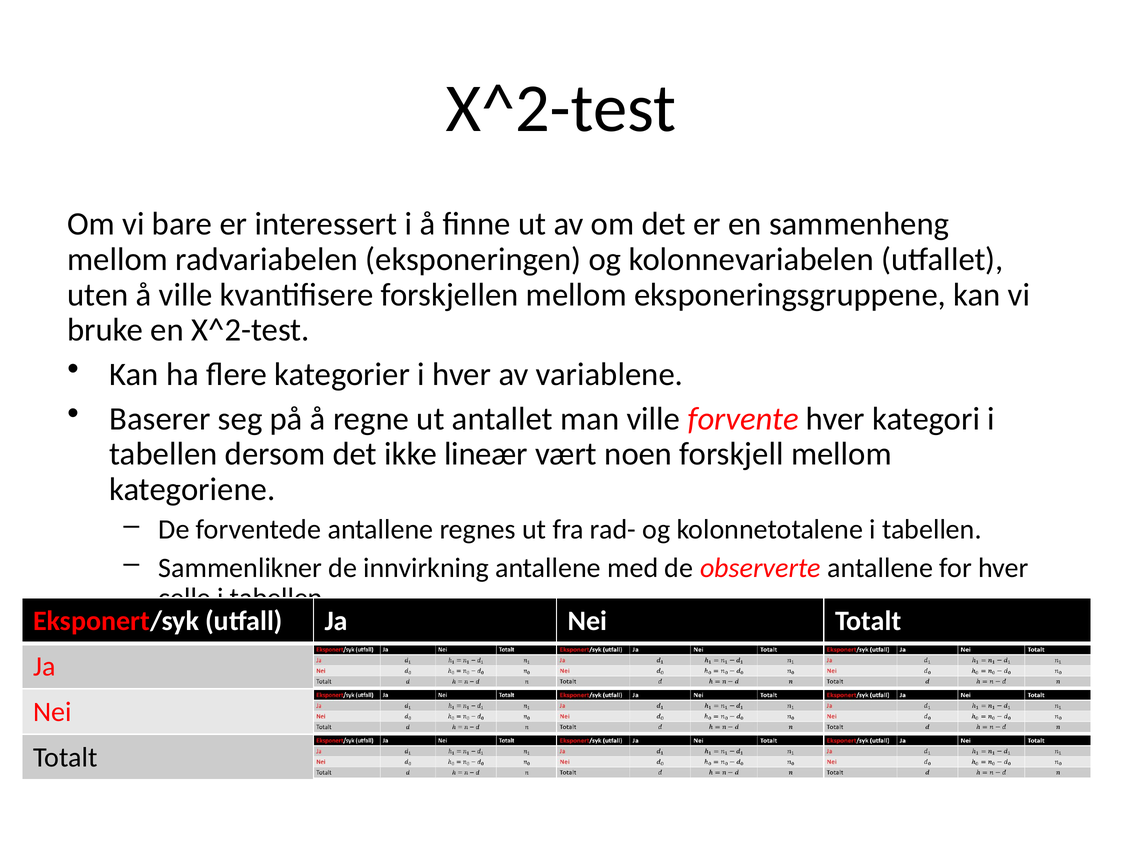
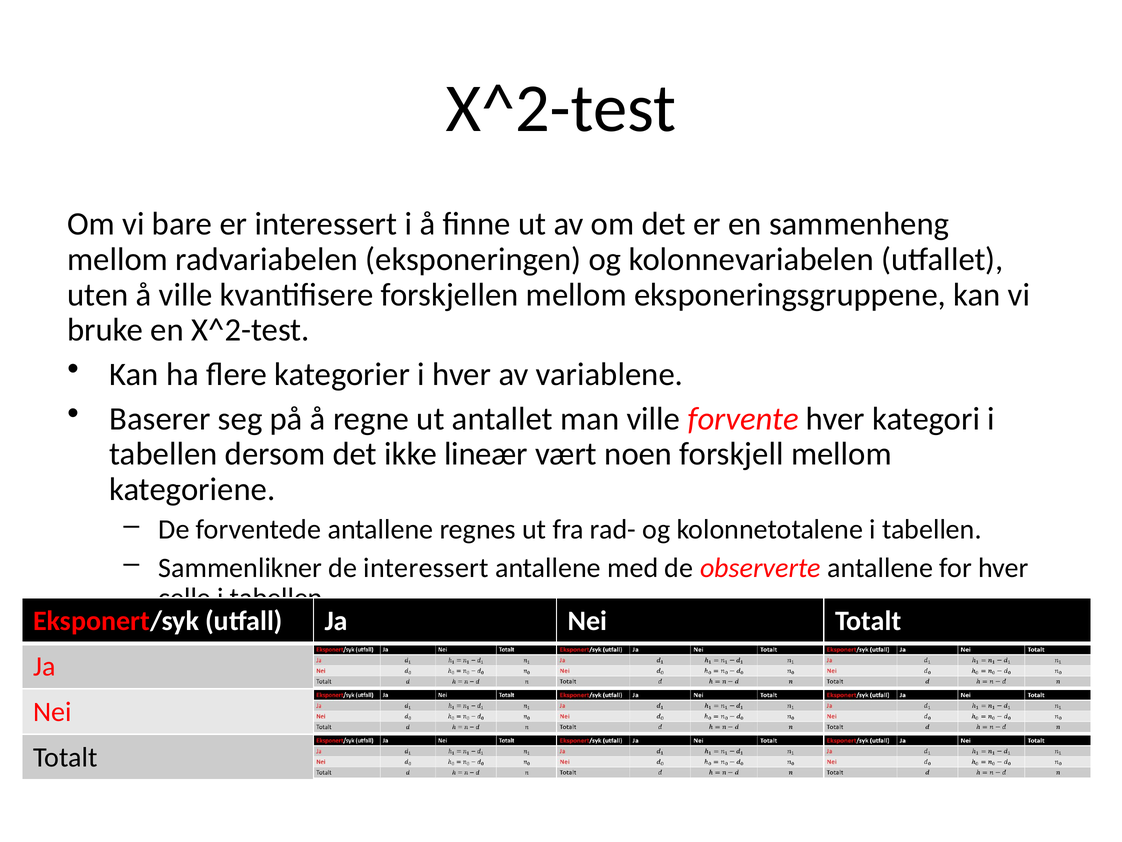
de innvirkning: innvirkning -> interessert (426, 567)
